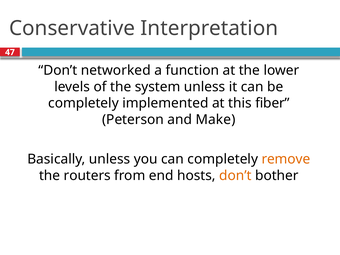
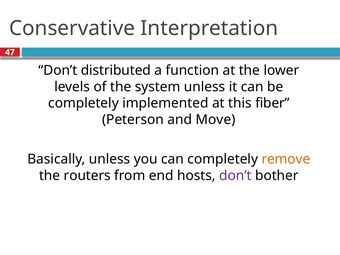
networked: networked -> distributed (116, 70)
Make: Make -> Move (216, 120)
don’t colour: orange -> purple (235, 176)
